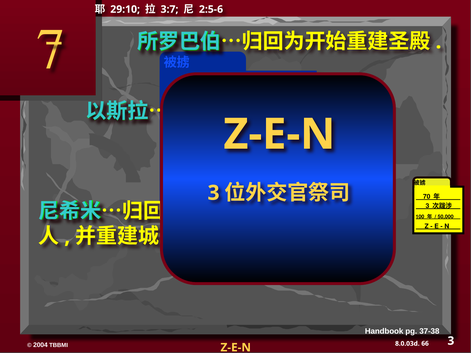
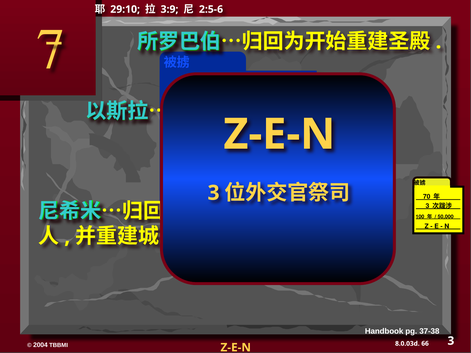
3:7: 3:7 -> 3:9 (169, 9)
